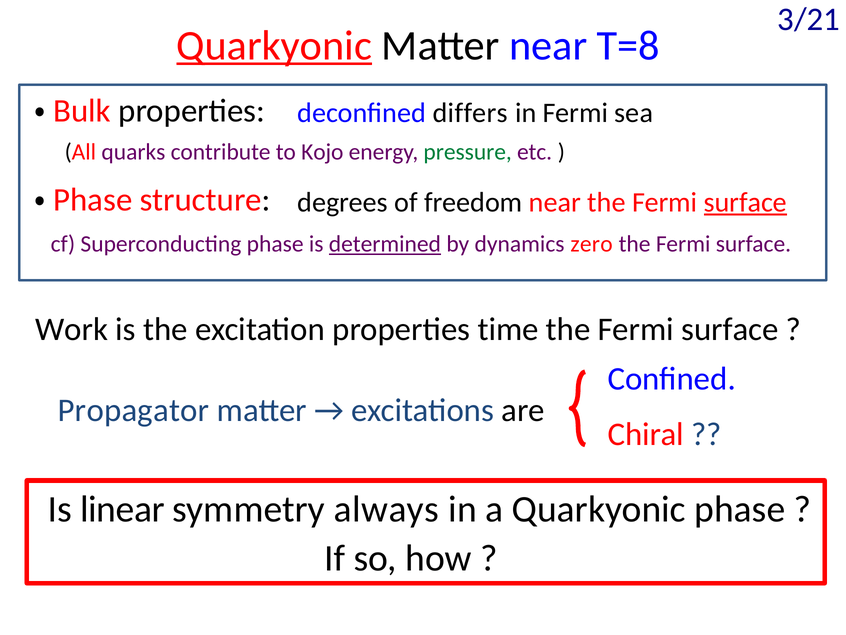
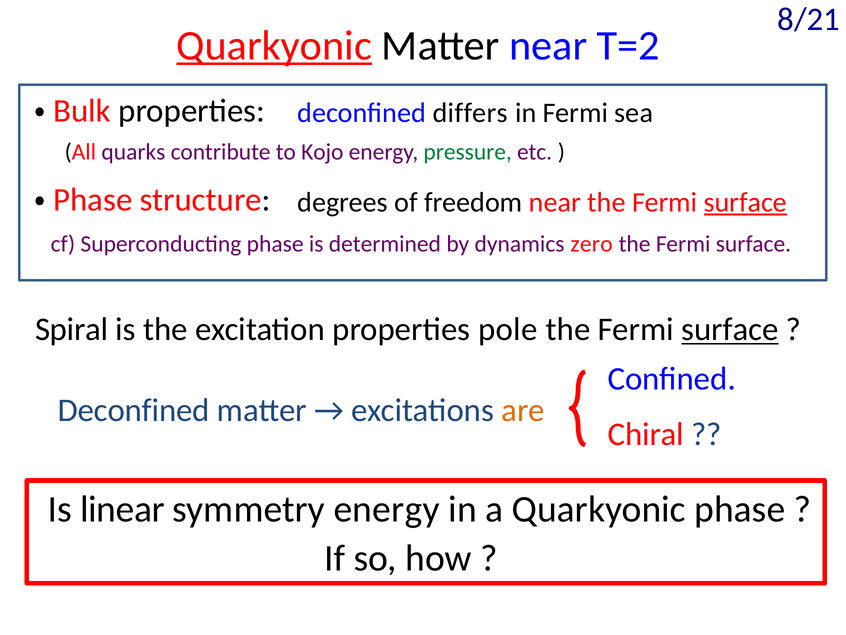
3/21: 3/21 -> 8/21 (809, 19)
T=8: T=8 -> T=2 (628, 46)
determined underline: present -> none (385, 244)
Work: Work -> Spiral (72, 329)
time: time -> pole (508, 329)
surface underline: none -> present (730, 329)
Propagator: Propagator -> Deconfined (134, 410)
are colour: black -> orange (523, 410)
symmetry always: always -> energy (387, 509)
